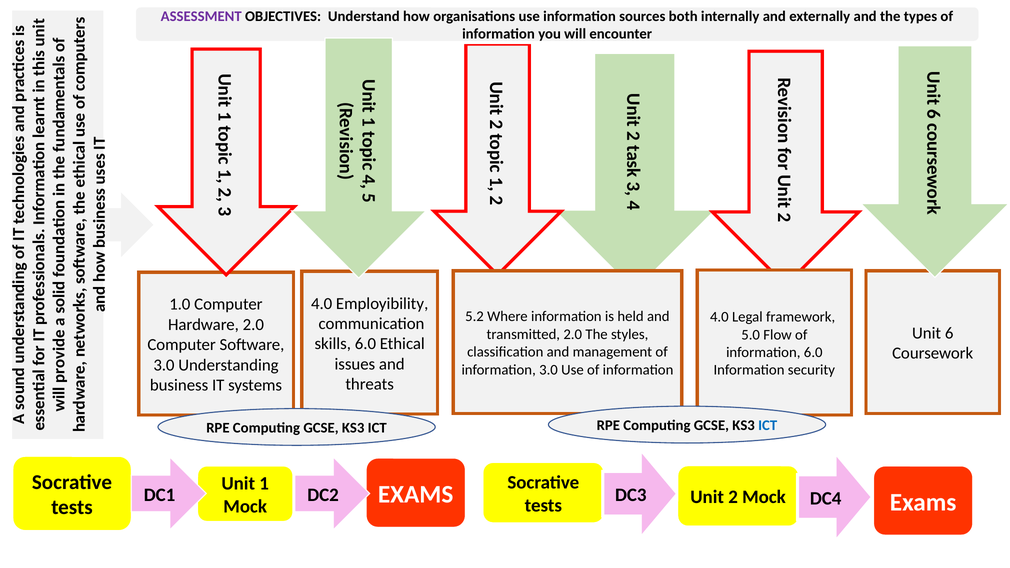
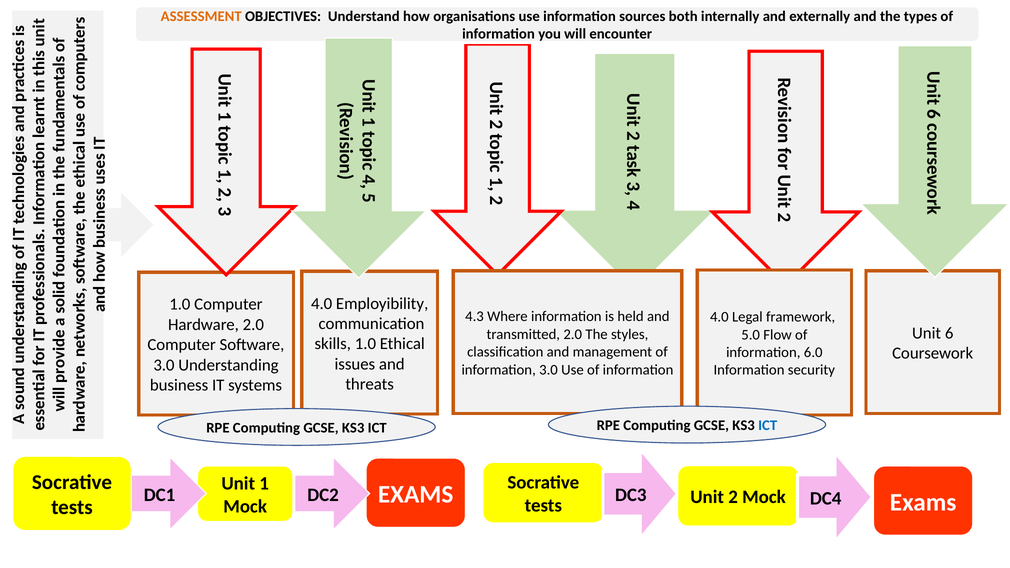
ASSESSMENT colour: purple -> orange (201, 16)
5.2: 5.2 -> 4.3 (474, 317)
skills 6.0: 6.0 -> 1.0 (365, 344)
